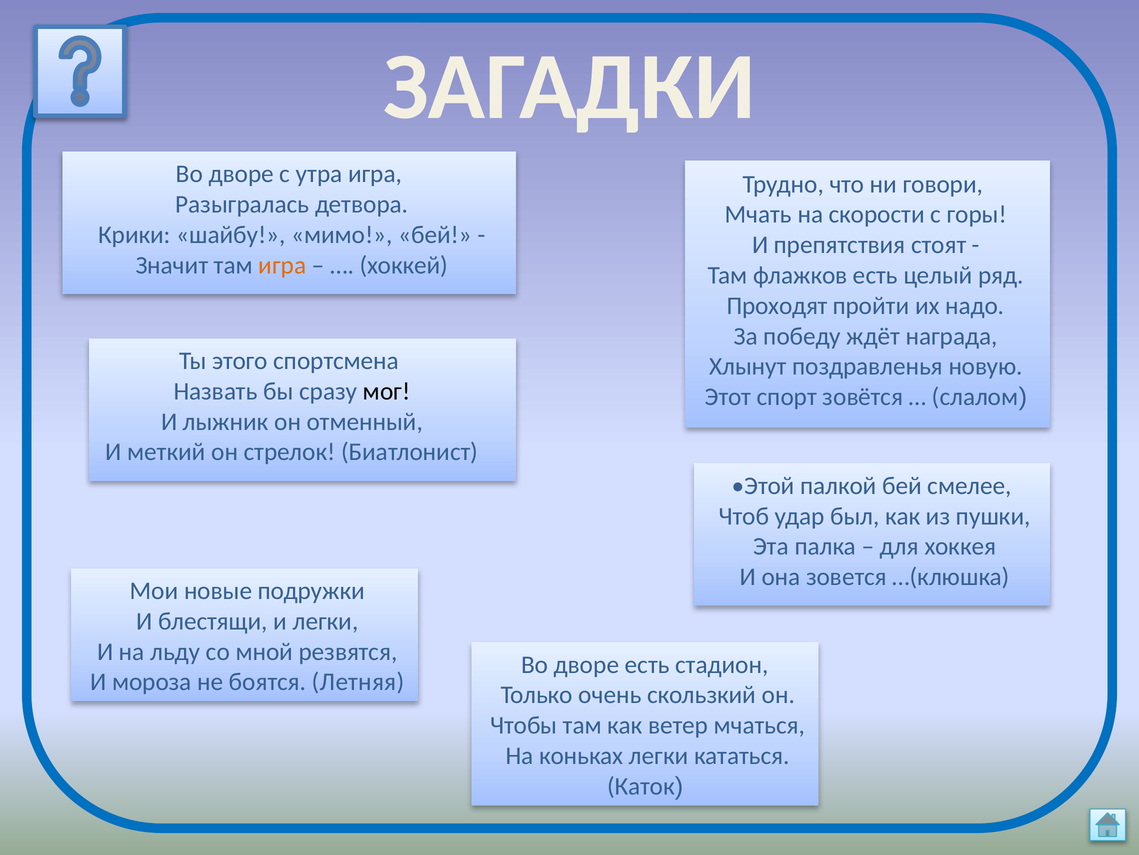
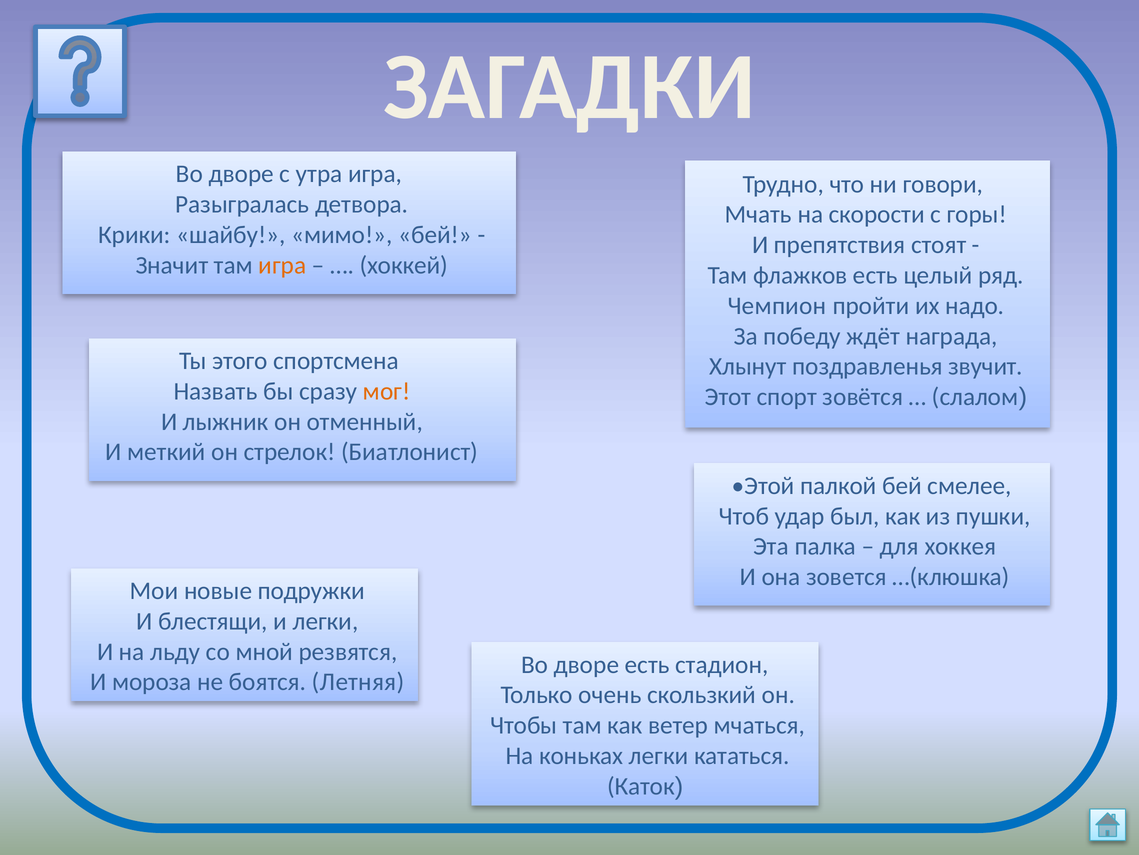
Проходят: Проходят -> Чемпион (777, 306)
новую: новую -> звучит (986, 366)
мог colour: black -> orange (387, 391)
